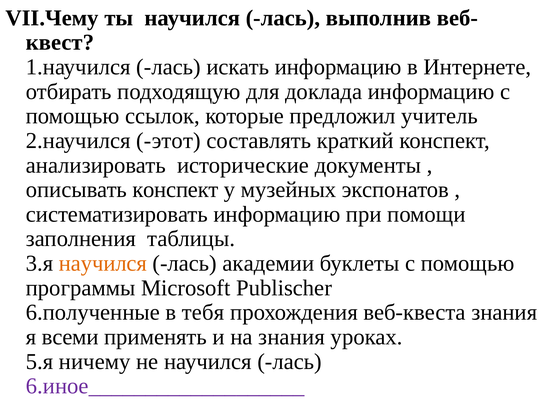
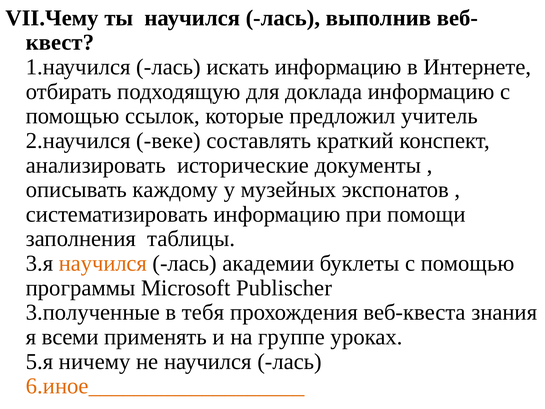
этот: этот -> веке (169, 141)
описывать конспект: конспект -> каждому (175, 190)
6.полученные: 6.полученные -> 3.полученные (93, 312)
на знания: знания -> группе (292, 337)
6.иное___________________ colour: purple -> orange (165, 386)
